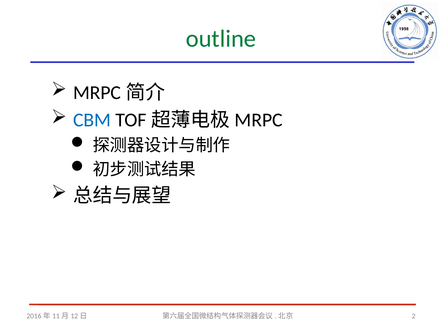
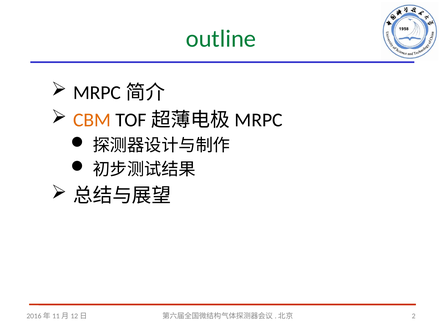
CBM colour: blue -> orange (92, 120)
